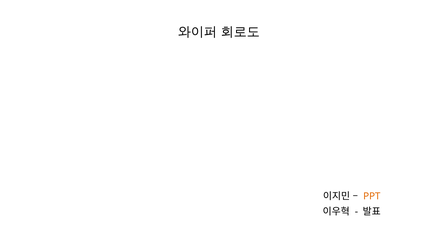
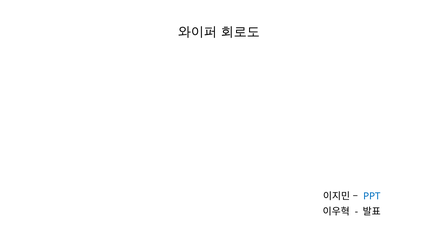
PPT colour: orange -> blue (372, 196)
